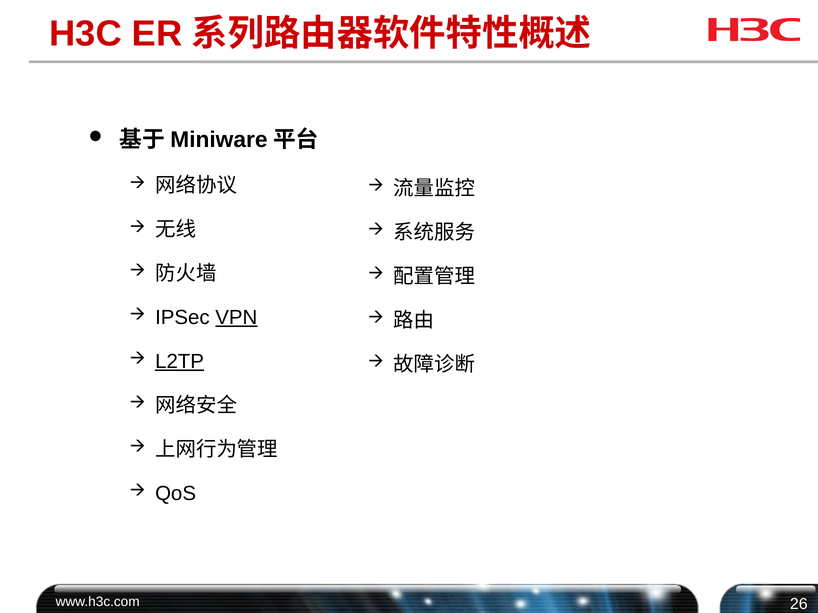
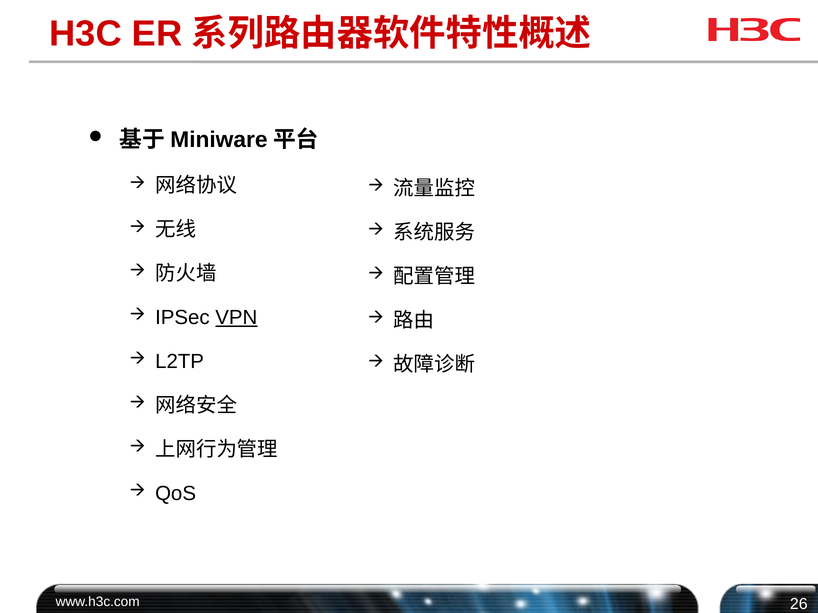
L2TP underline: present -> none (180, 362)
